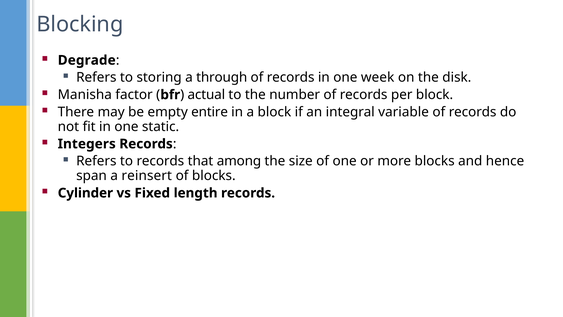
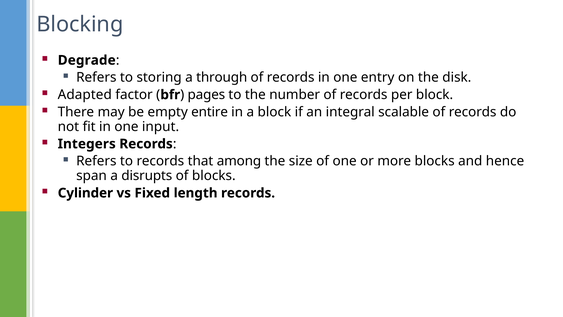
week: week -> entry (378, 77)
Manisha: Manisha -> Adapted (85, 95)
actual: actual -> pages (206, 95)
variable: variable -> scalable (404, 112)
static: static -> input (161, 127)
reinsert: reinsert -> disrupts (147, 176)
